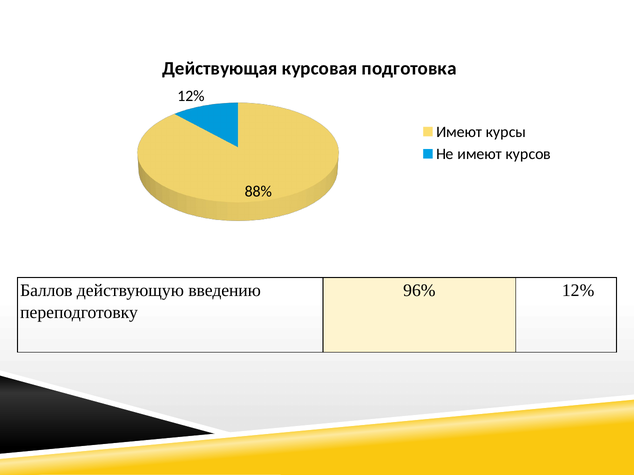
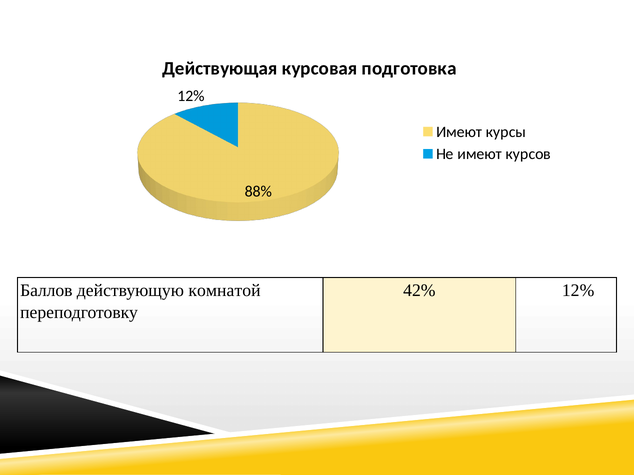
введению: введению -> комнатой (224, 291)
96%: 96% -> 42% (419, 291)
